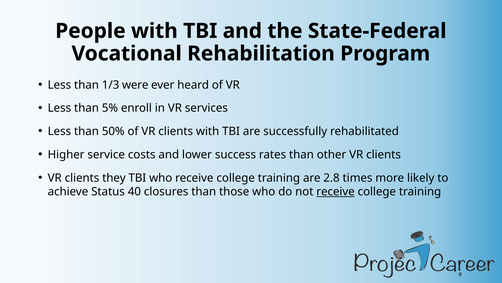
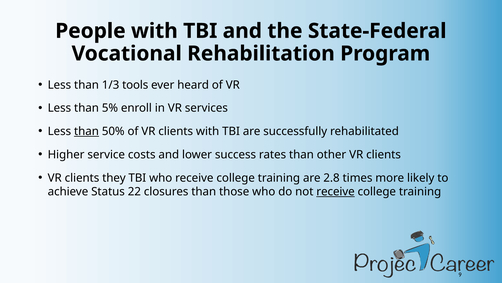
were: were -> tools (135, 85)
than underline: none -> present (86, 131)
40: 40 -> 22 (134, 191)
